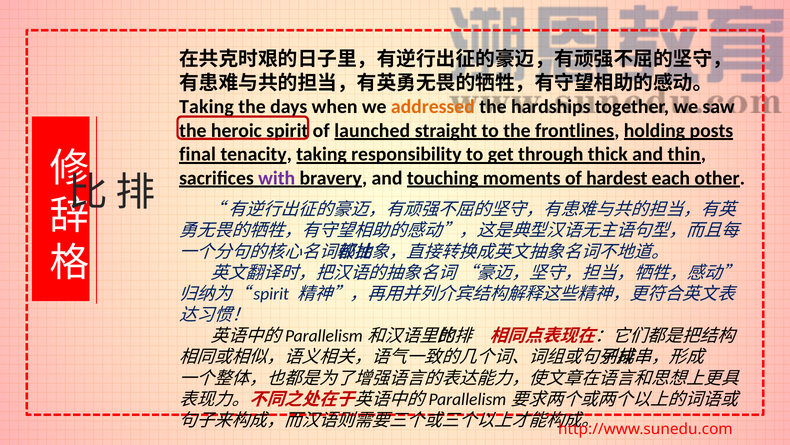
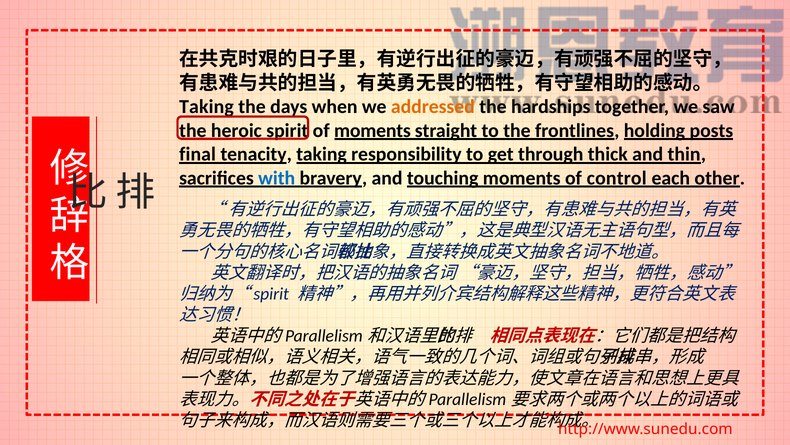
of launched: launched -> moments (372, 130)
with colour: purple -> blue (277, 178)
hardest: hardest -> control (617, 178)
